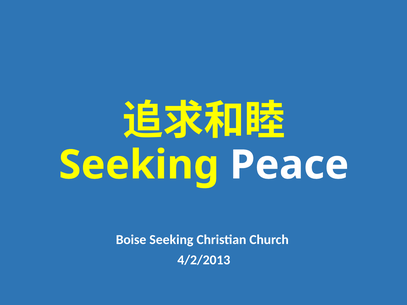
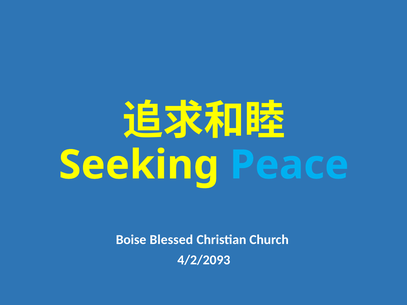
Peace colour: white -> light blue (289, 165)
Boise Seeking: Seeking -> Blessed (171, 240)
4/2/2013: 4/2/2013 -> 4/2/2093 (204, 260)
